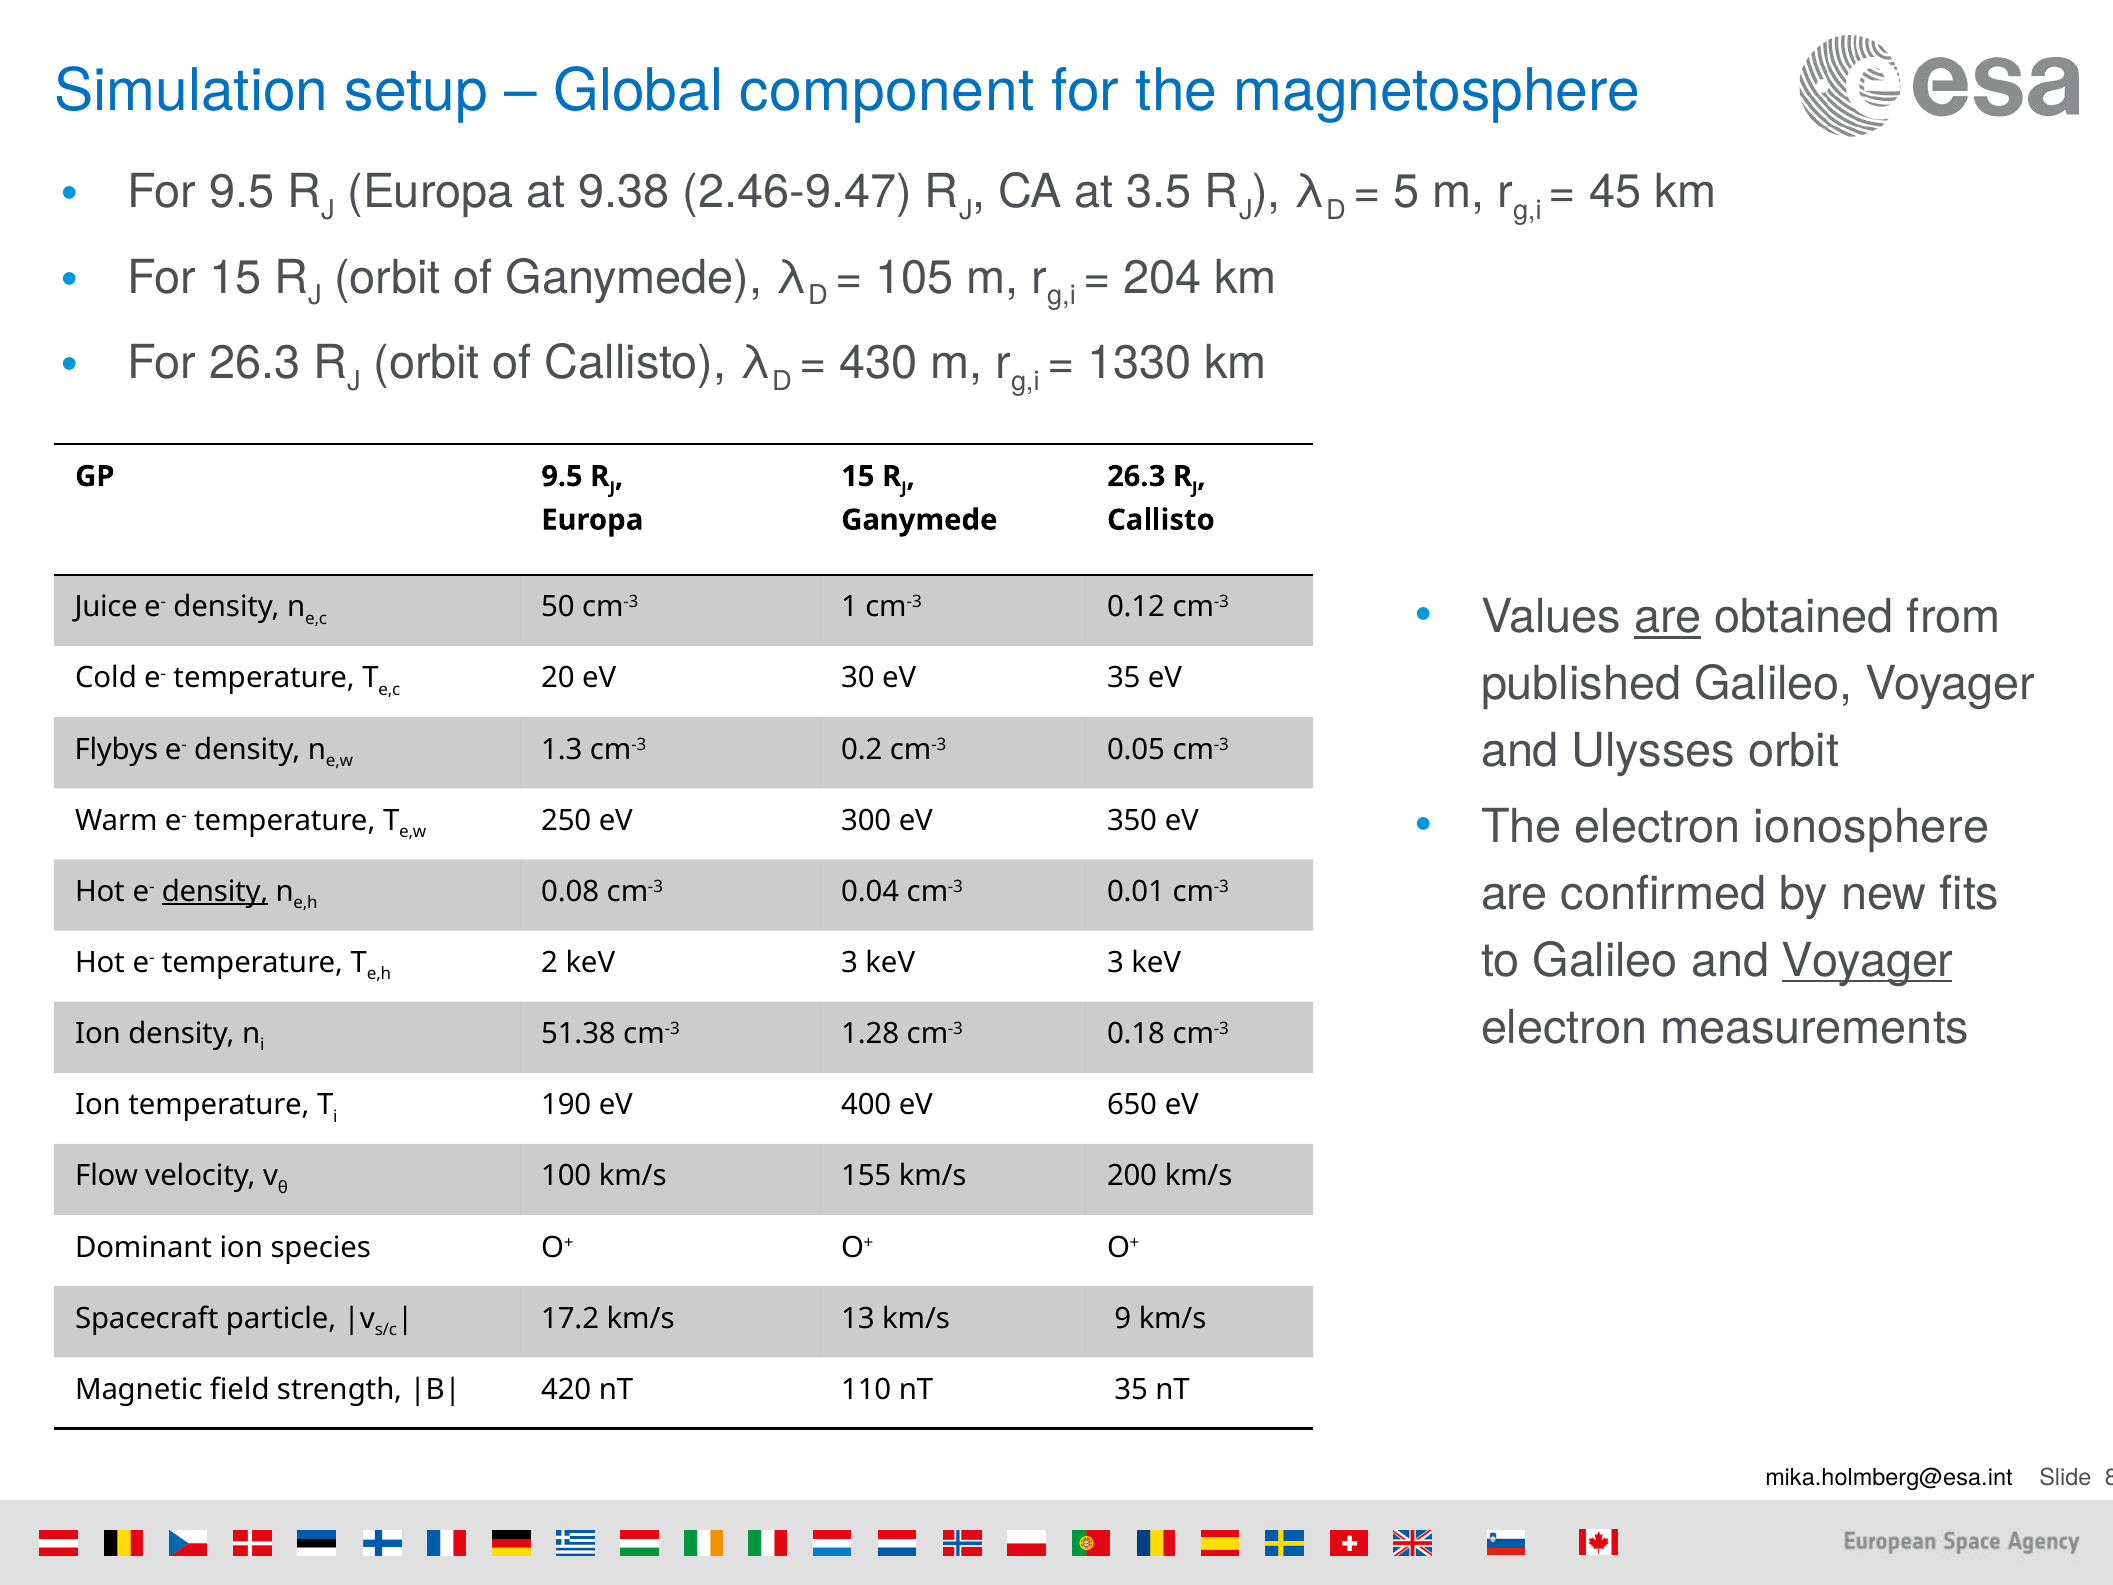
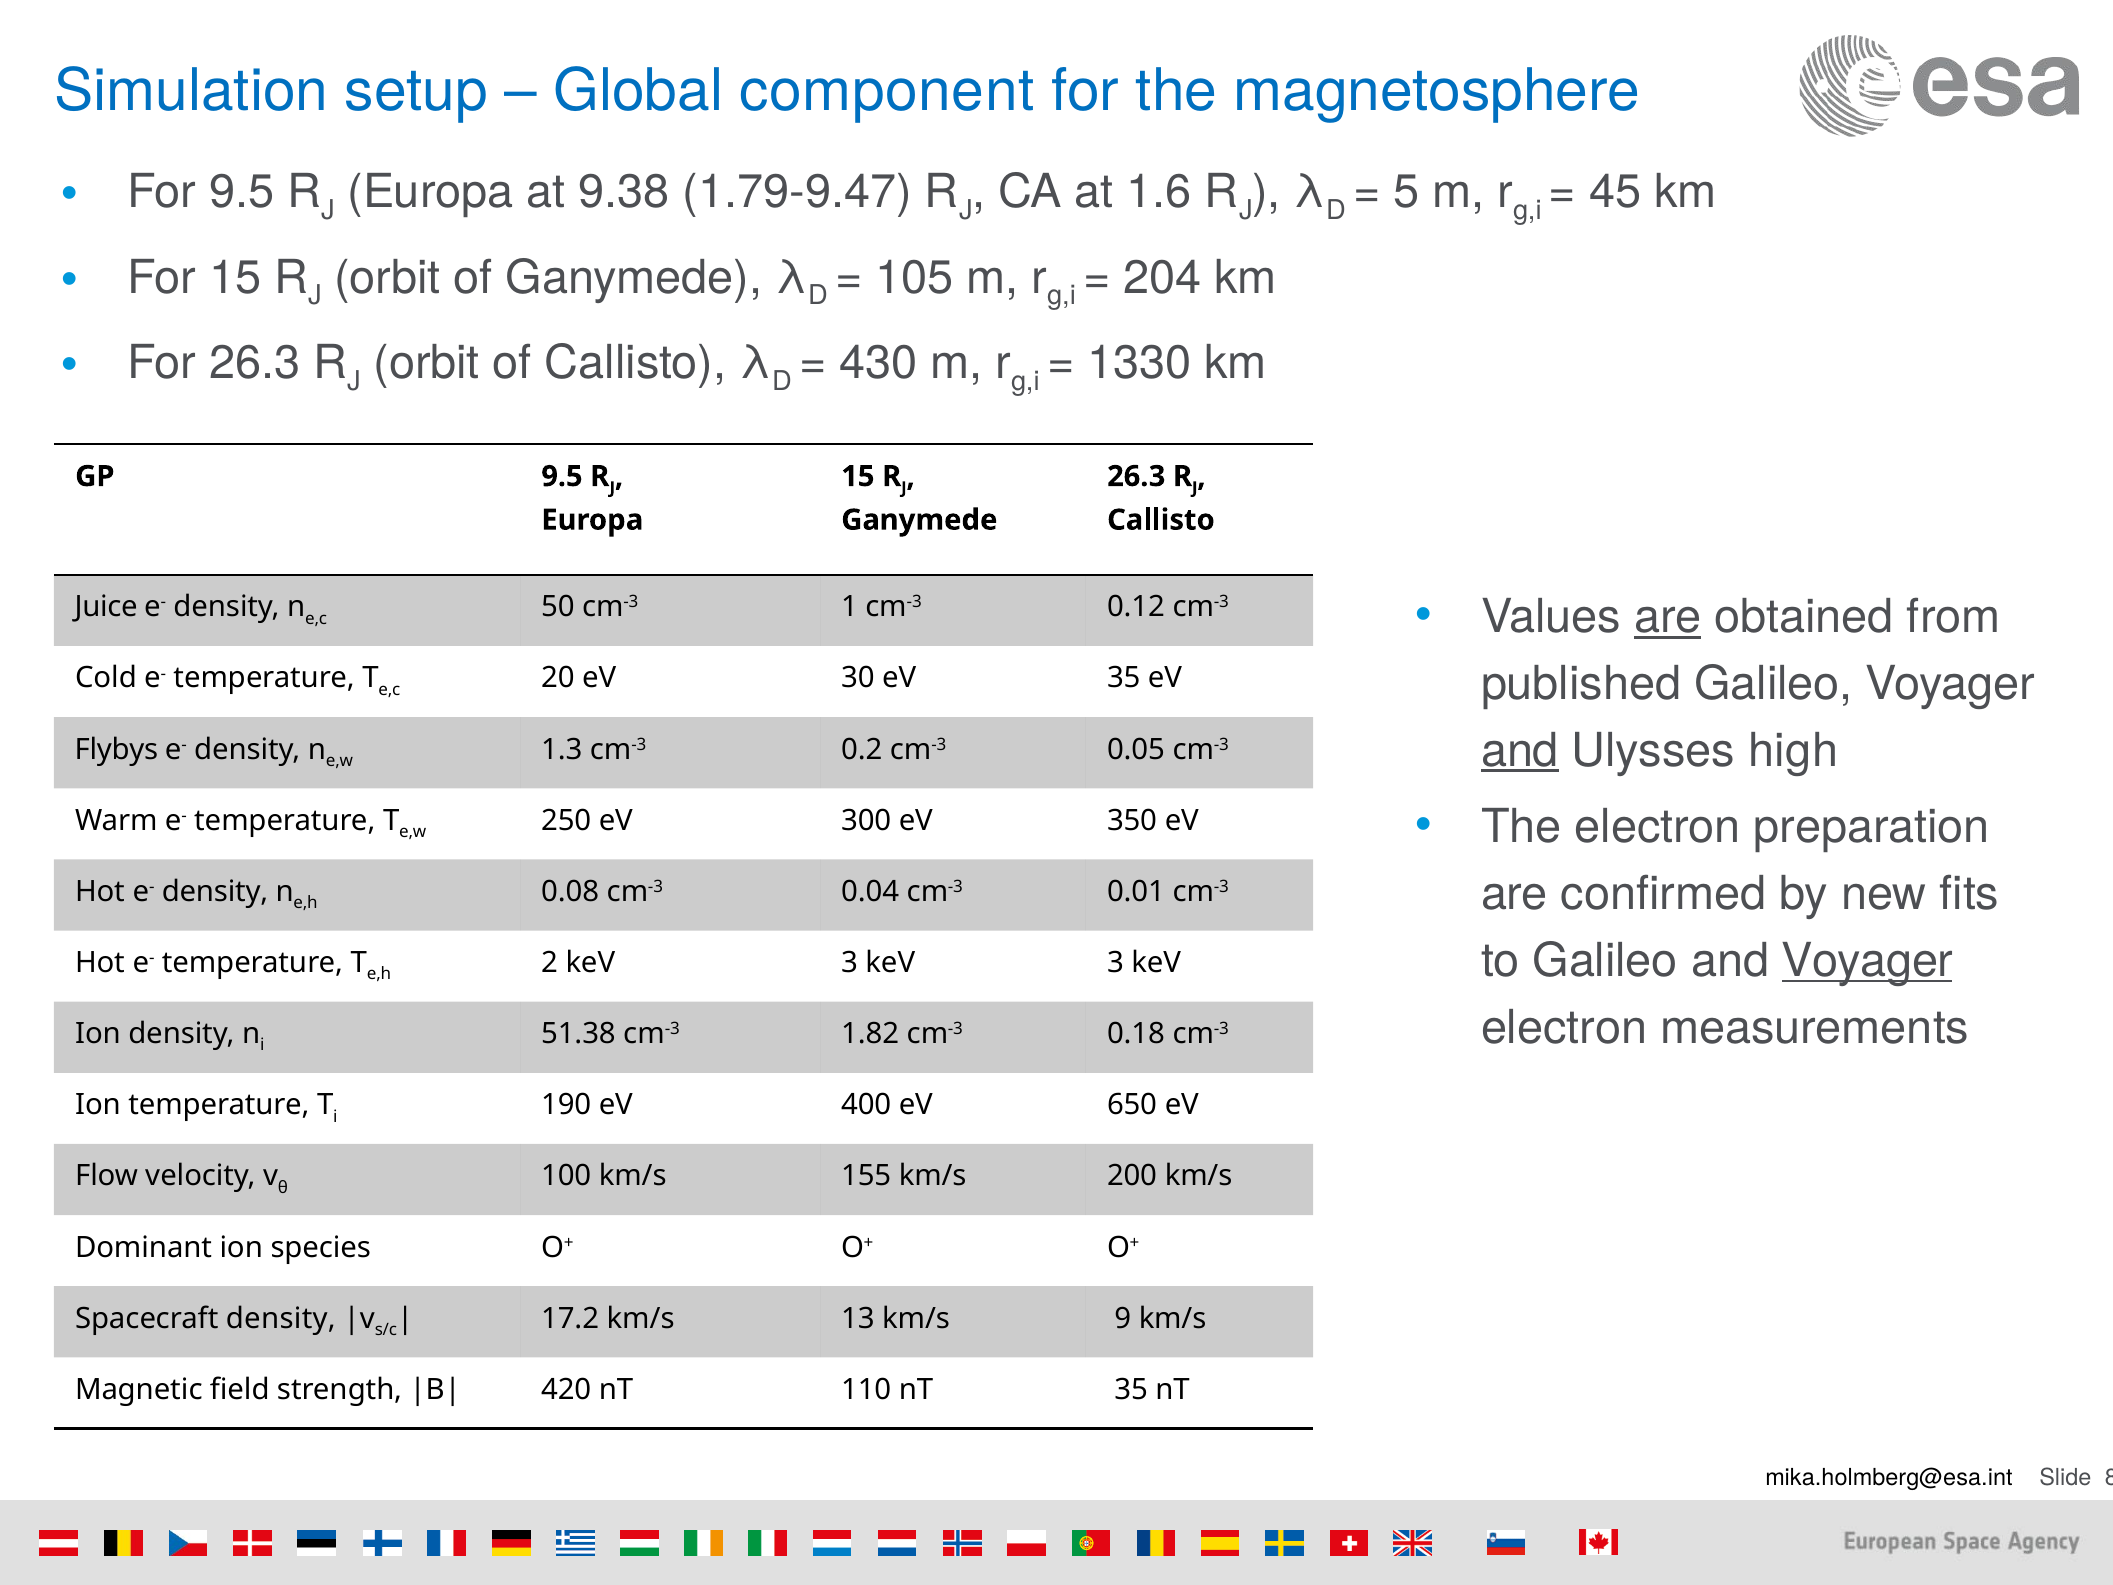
2.46-9.47: 2.46-9.47 -> 1.79-9.47 (797, 192)
3.5: 3.5 -> 1.6 (1159, 192)
and underline: none -> present (1520, 751)
Ulysses orbit: orbit -> high (1793, 751)
ionosphere: ionosphere -> preparation (1872, 827)
density underline: present -> none (215, 891)
1.28: 1.28 -> 1.82 (870, 1034)
Spacecraft particle: particle -> density (281, 1318)
